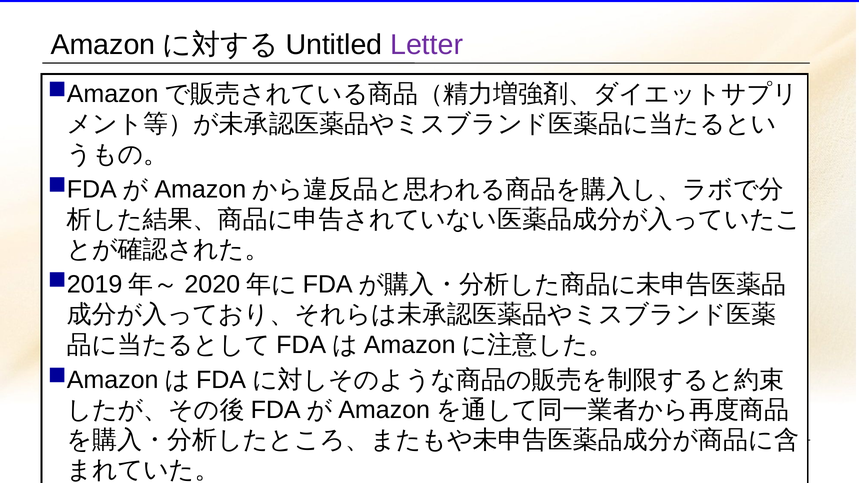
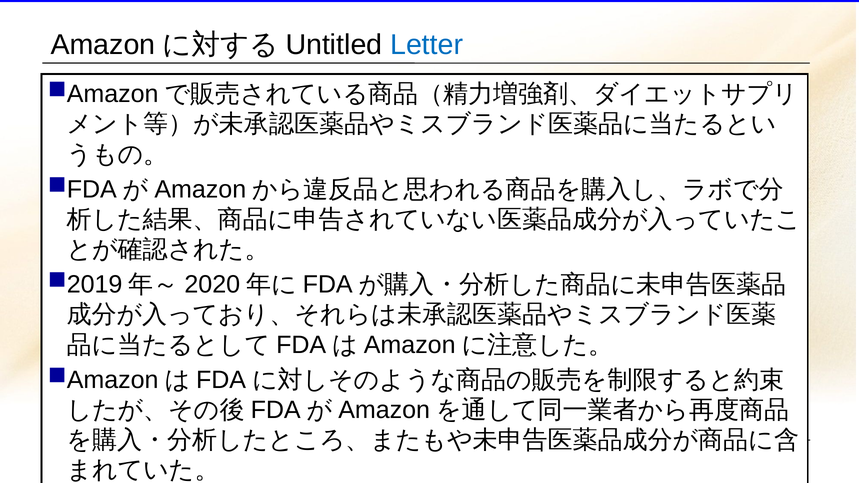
Letter colour: purple -> blue (427, 45)
